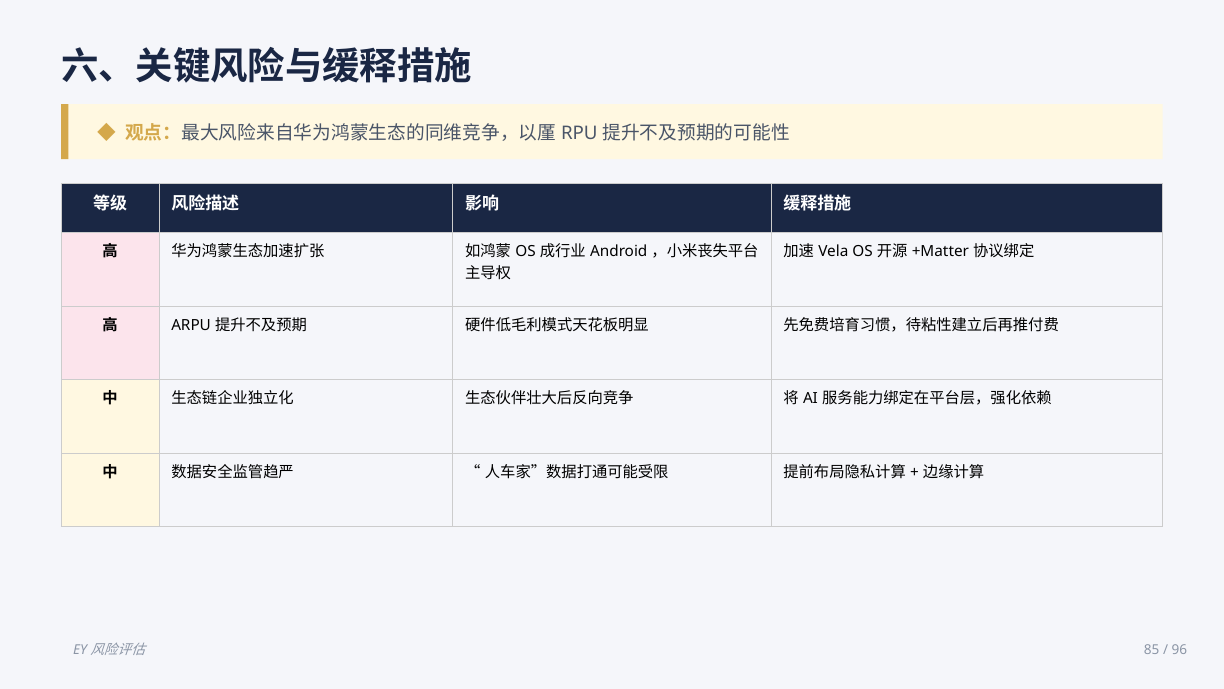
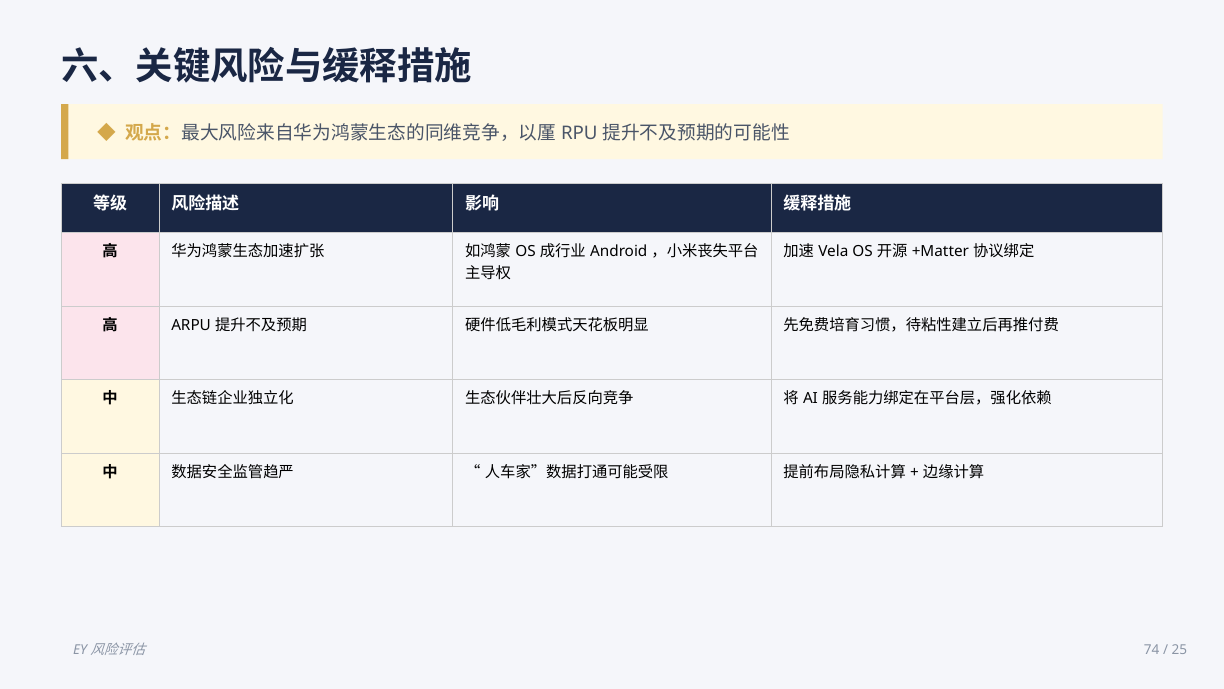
85: 85 -> 74 (1152, 650)
96: 96 -> 25 (1179, 650)
